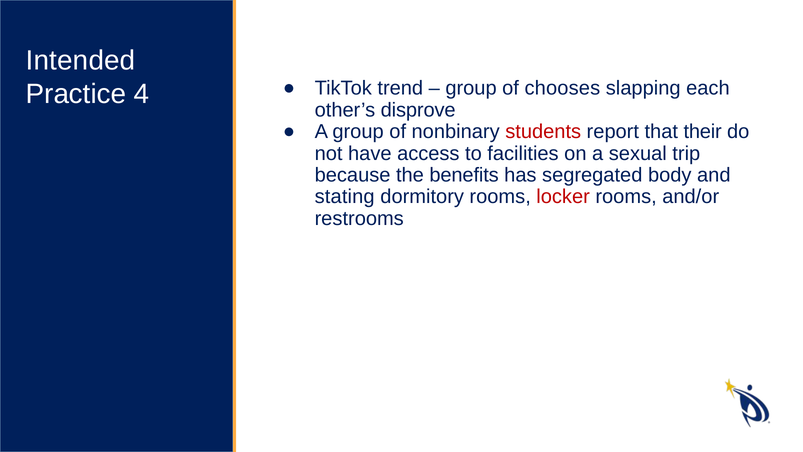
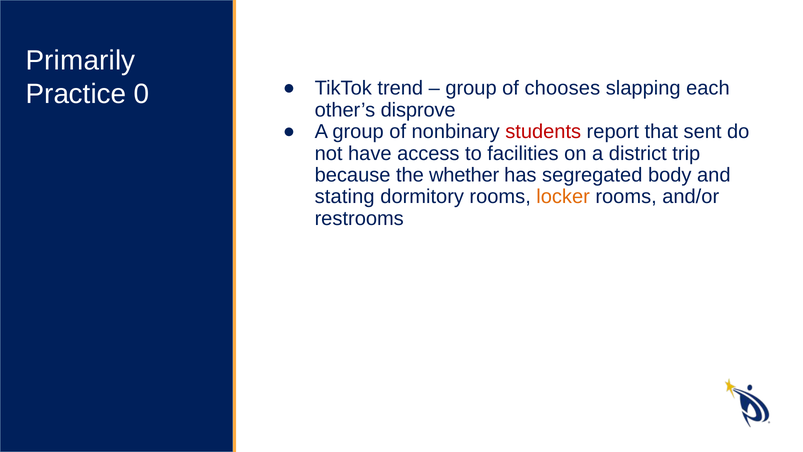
Intended: Intended -> Primarily (81, 60)
4: 4 -> 0 (142, 94)
their: their -> sent (703, 132)
sexual: sexual -> district (638, 153)
benefits: benefits -> whether (464, 175)
locker colour: red -> orange (563, 197)
